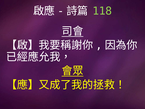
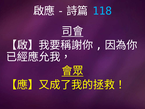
118 colour: light green -> light blue (102, 11)
